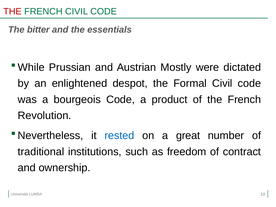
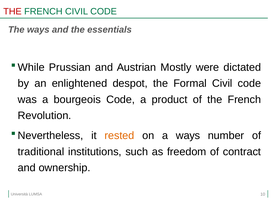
The bitter: bitter -> ways (38, 30)
rested colour: blue -> orange (119, 136)
a great: great -> ways (188, 136)
